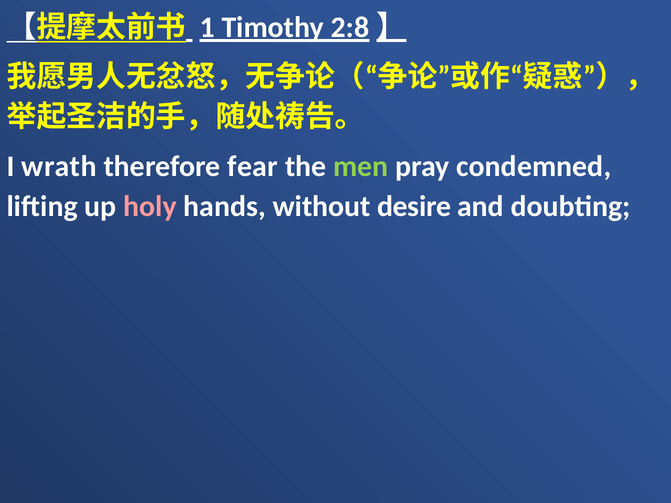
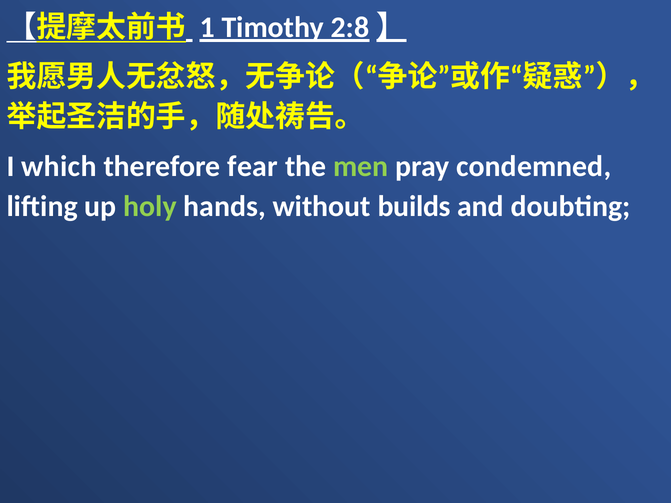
wrath: wrath -> which (59, 166)
holy colour: pink -> light green (150, 207)
desire: desire -> builds (414, 207)
